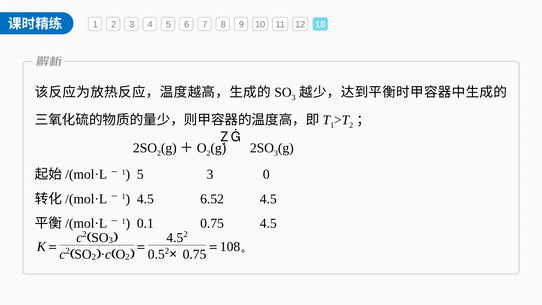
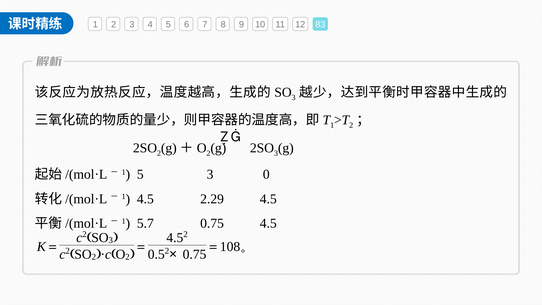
18: 18 -> 83 (320, 25)
6.52: 6.52 -> 2.29 (212, 199)
0.1: 0.1 -> 5.7 (145, 223)
